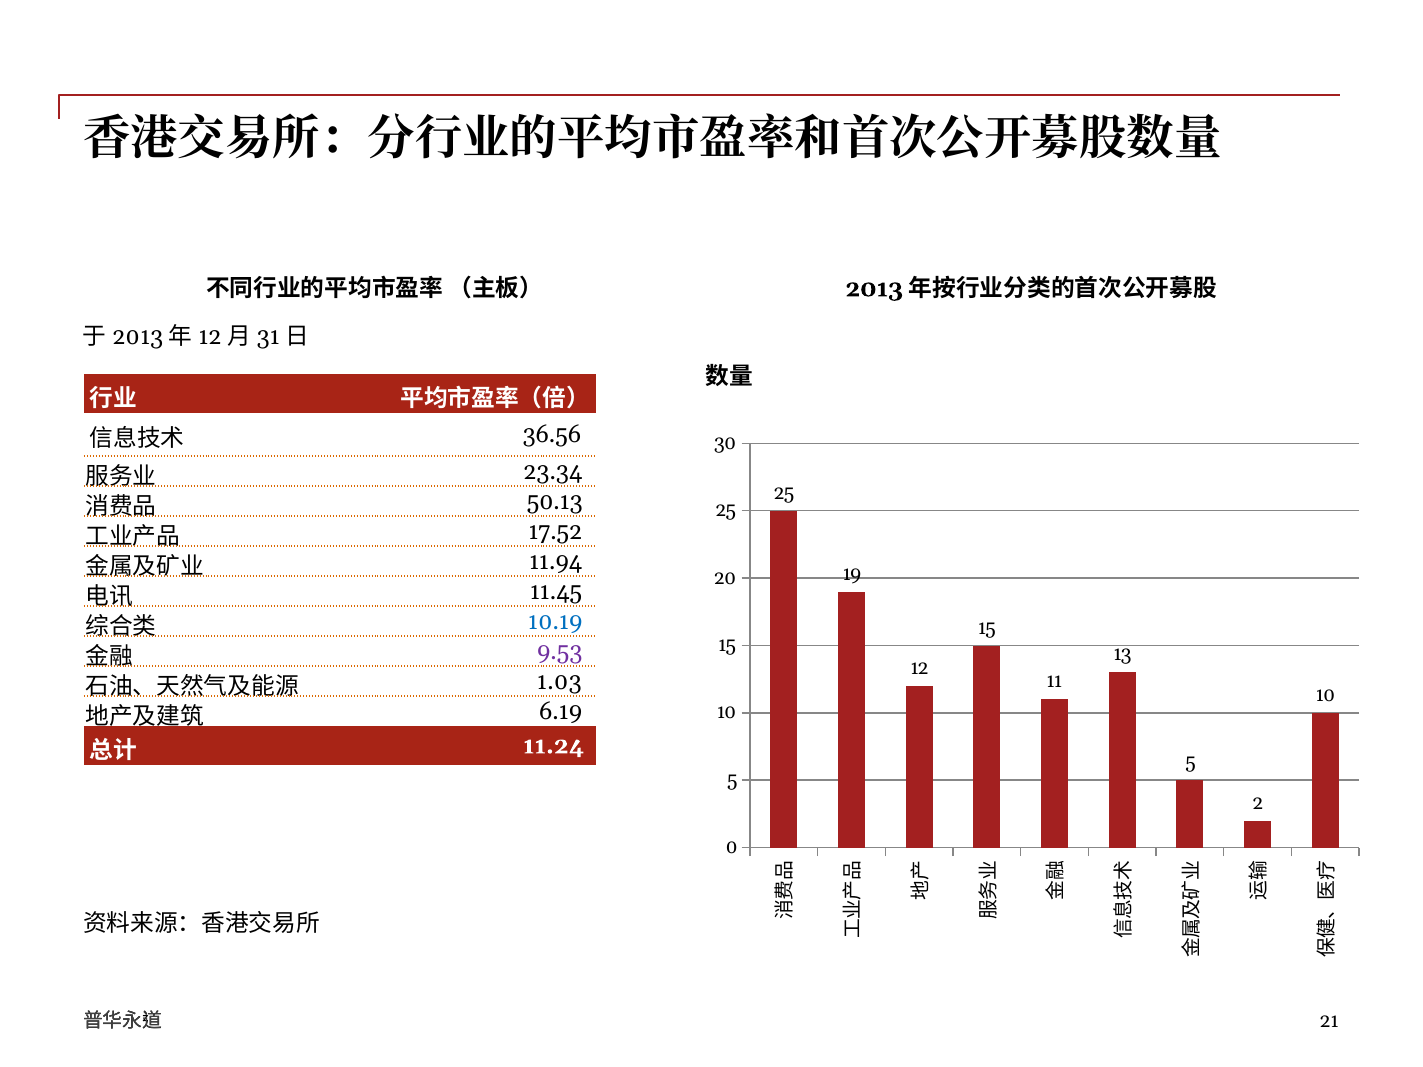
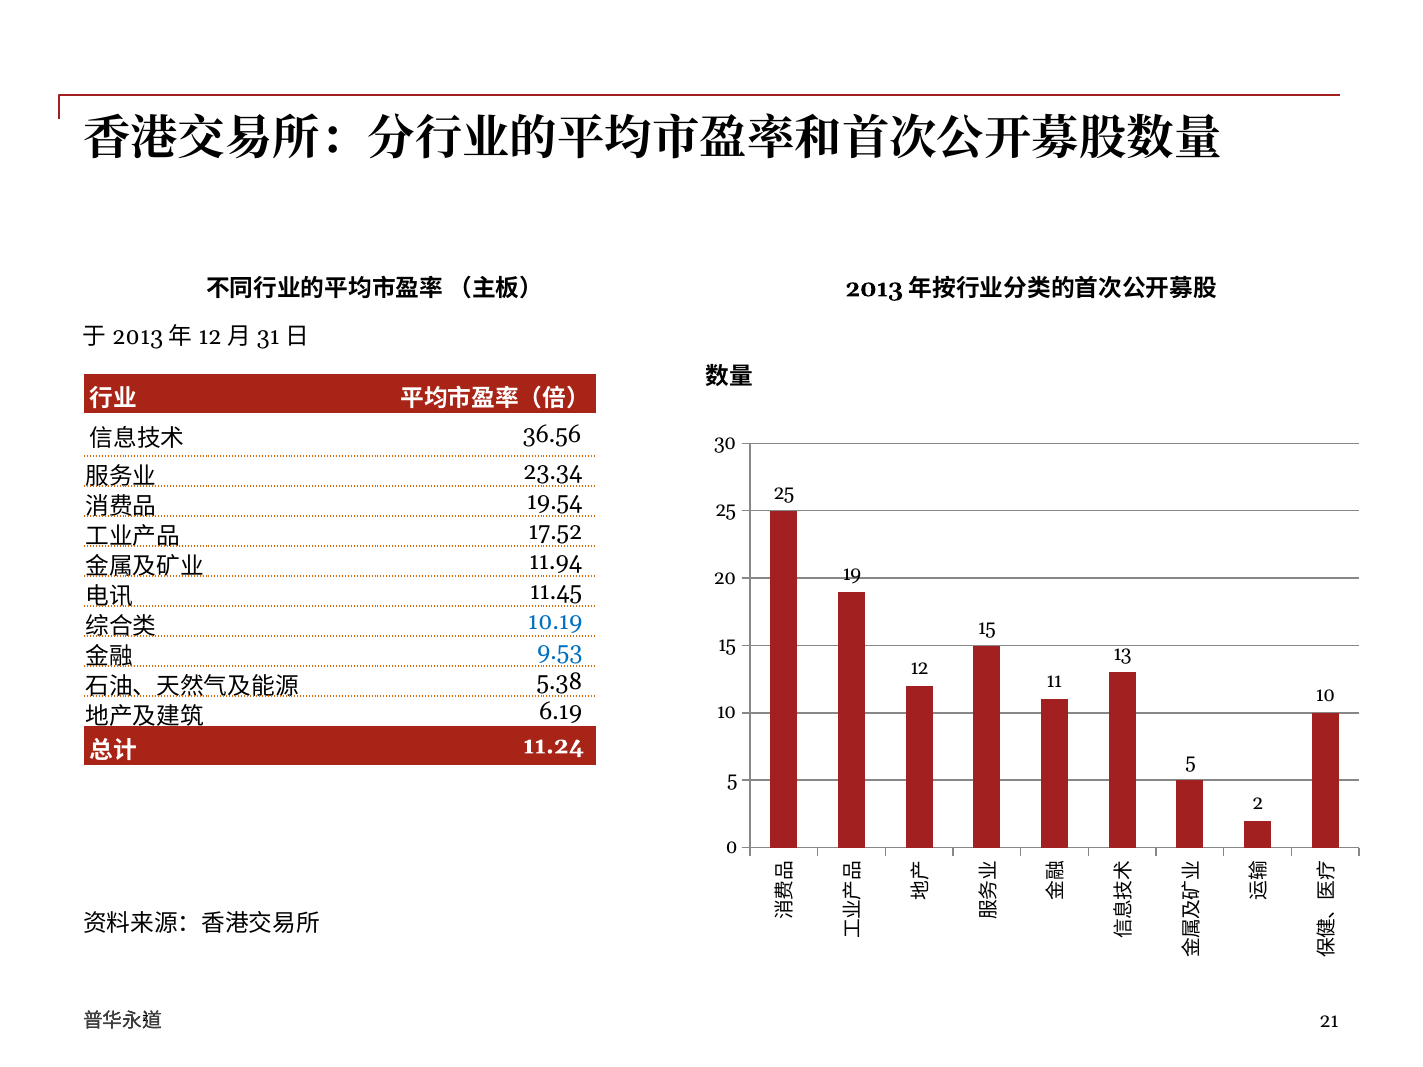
50.13: 50.13 -> 19.54 (555, 502)
9.53 colour: purple -> blue (560, 652)
1.03: 1.03 -> 5.38 (560, 682)
